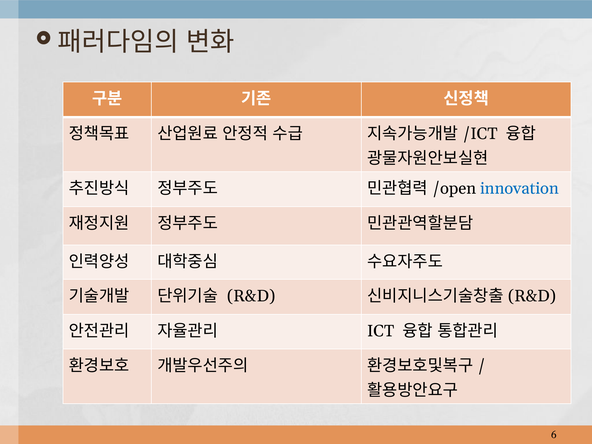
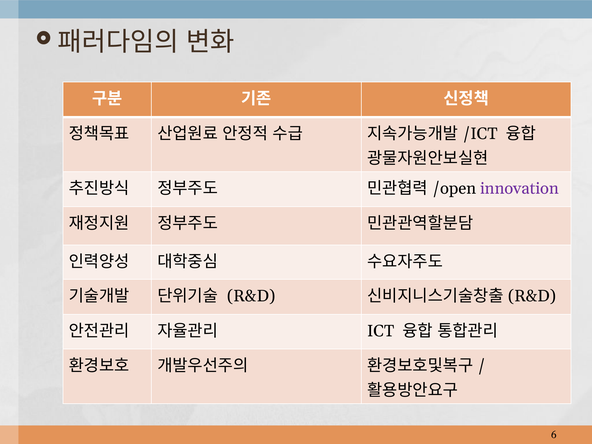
innovation colour: blue -> purple (519, 188)
